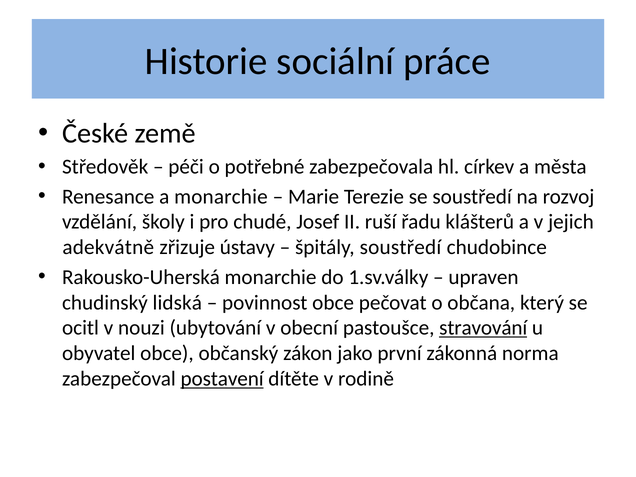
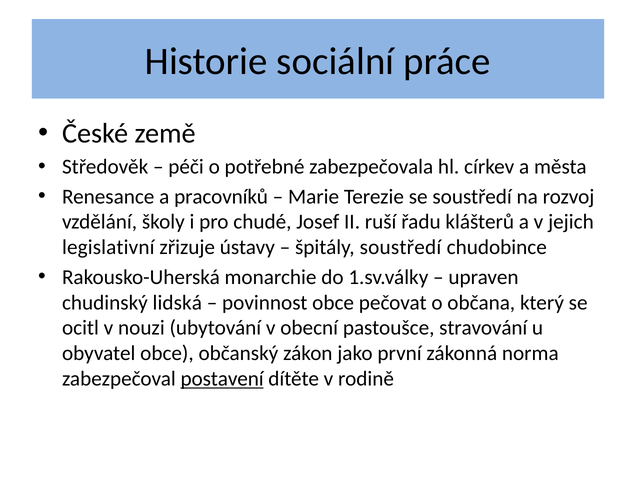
a monarchie: monarchie -> pracovníků (221, 197)
adekvátně: adekvátně -> legislativní (108, 247)
stravování underline: present -> none (483, 328)
